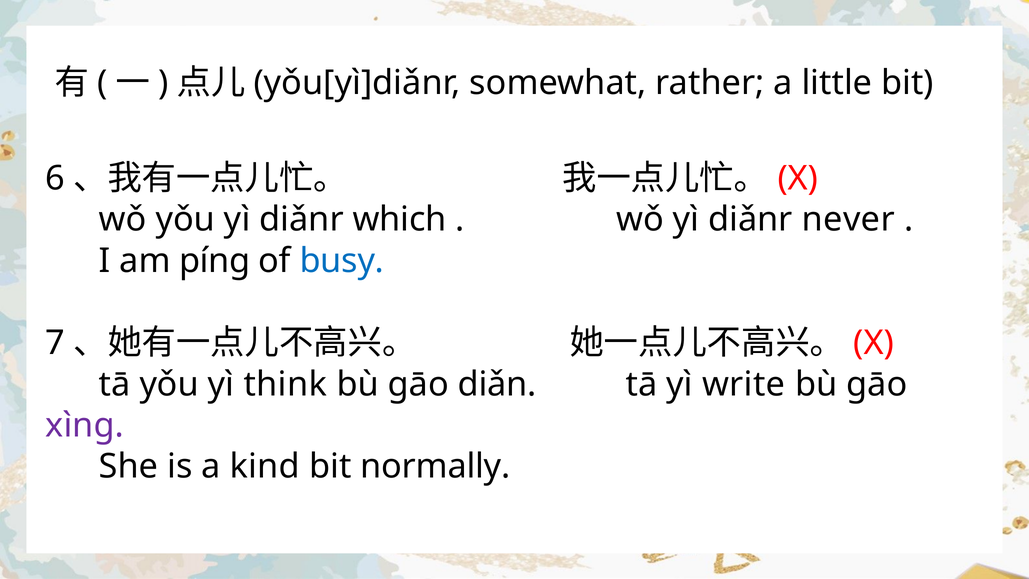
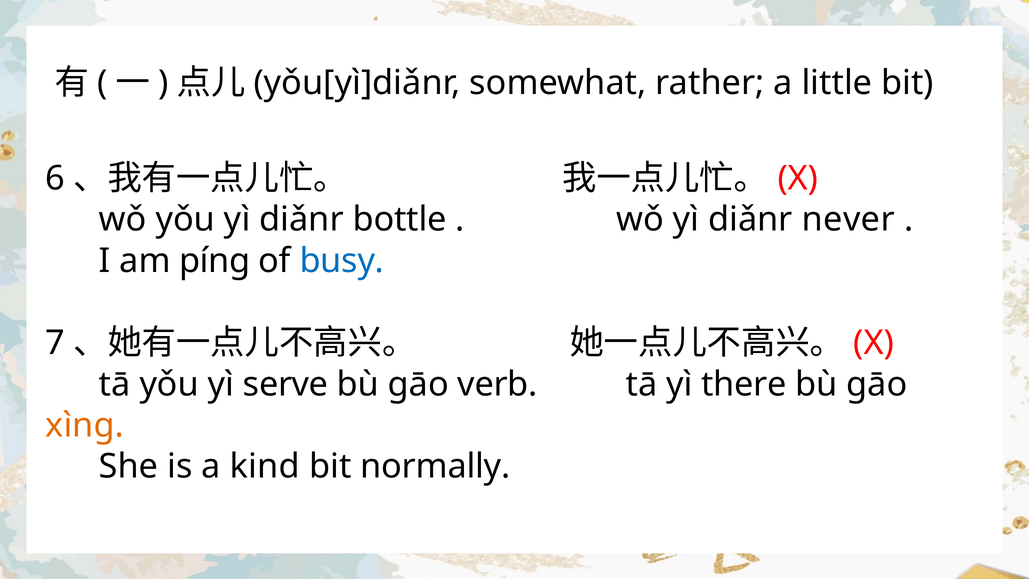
which: which -> bottle (400, 219)
think: think -> serve (286, 384)
diǎn: diǎn -> verb (497, 384)
write: write -> there (744, 384)
xìng colour: purple -> orange (85, 425)
